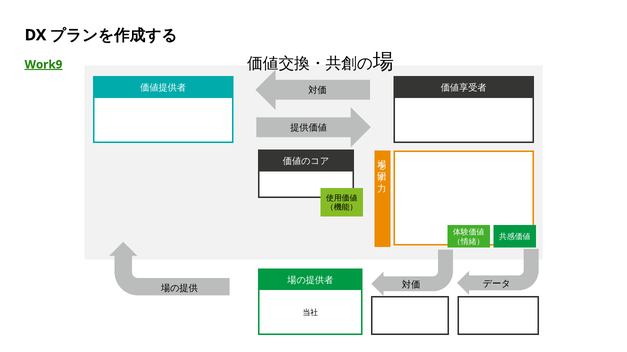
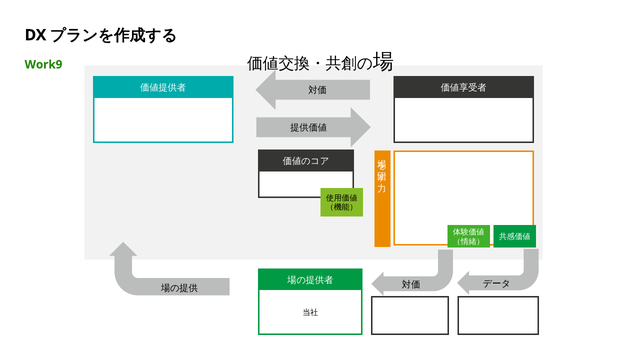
Work9 underline: present -> none (43, 65)
